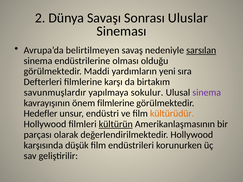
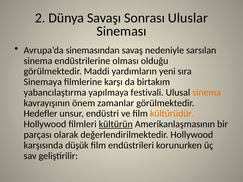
belirtilmeyen: belirtilmeyen -> sinemasından (93, 50)
sarsılan underline: present -> none (201, 50)
Defterleri: Defterleri -> Sinemaya (43, 82)
savunmuşlardır: savunmuşlardır -> yabancılaştırma (55, 93)
sokulur: sokulur -> festivali (147, 93)
sinema colour: purple -> orange (207, 93)
önem filmlerine: filmlerine -> zamanlar (116, 103)
